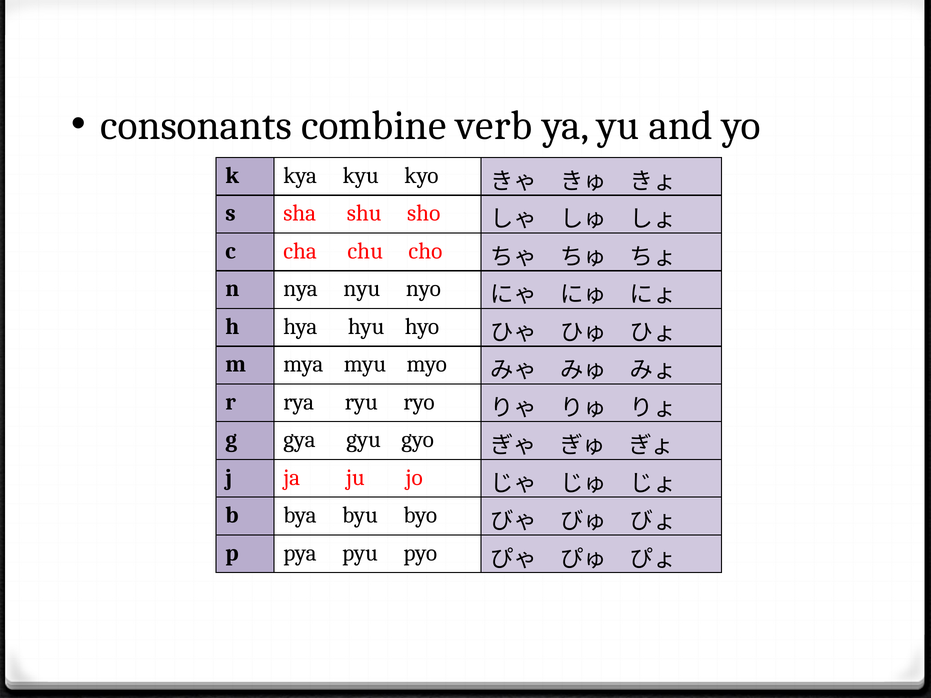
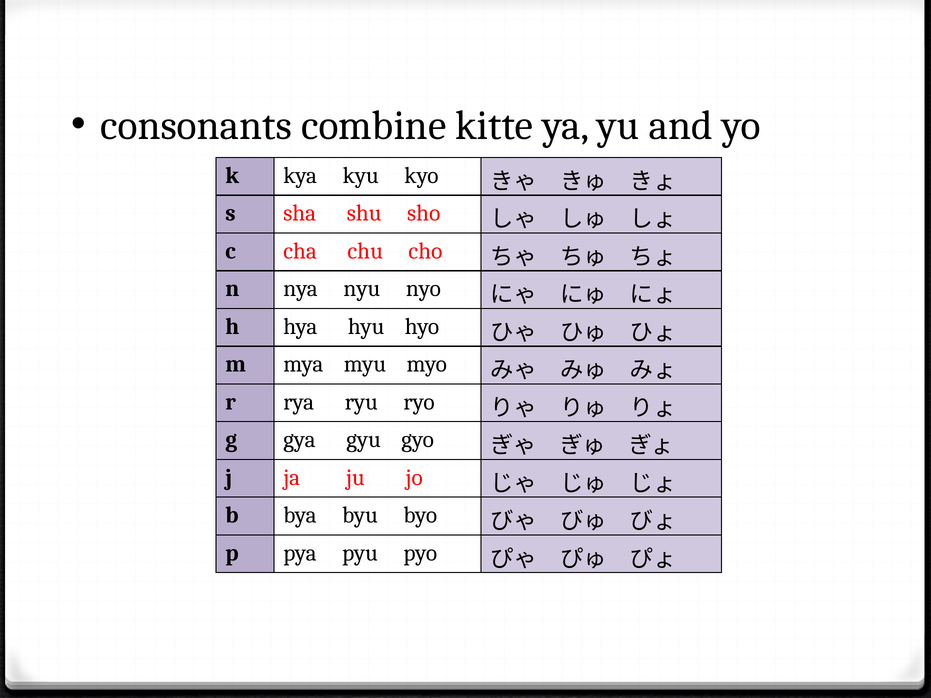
verb: verb -> kitte (494, 125)
